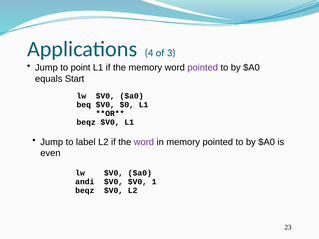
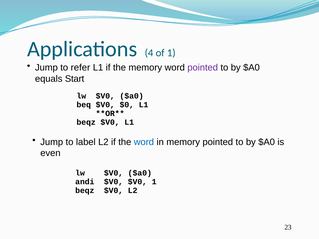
of 3: 3 -> 1 (171, 53)
point: point -> refer (80, 68)
word colour: purple -> blue (144, 142)
